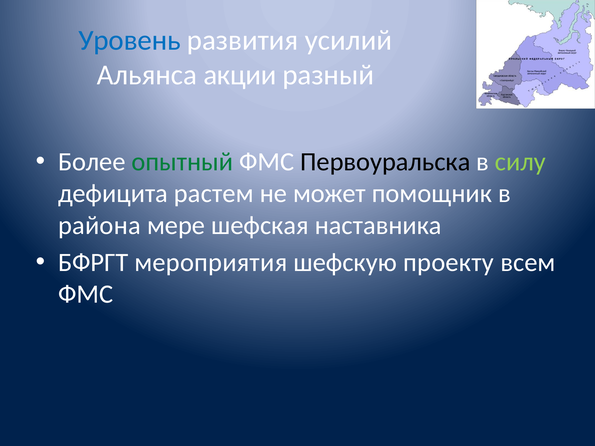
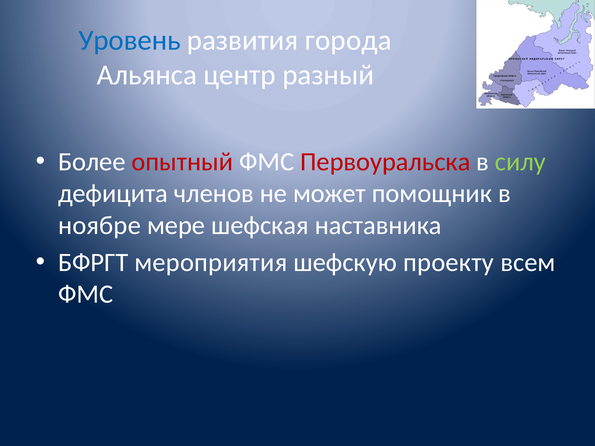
усилий: усилий -> города (348, 40)
акции: акции -> центр (240, 75)
опытный colour: green -> red (182, 162)
Первоуральска colour: black -> red (385, 162)
растем: растем -> членов (214, 194)
района: района -> ноябре (99, 225)
